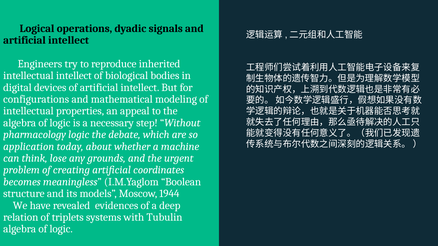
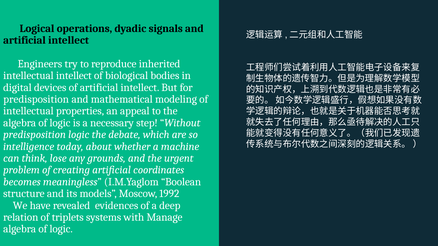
configurations: configurations -> predisposition (36, 99)
pharmacology: pharmacology -> predisposition (35, 135)
application: application -> intelligence (29, 147)
1944: 1944 -> 1992 (169, 194)
Tubulin: Tubulin -> Manage (164, 218)
